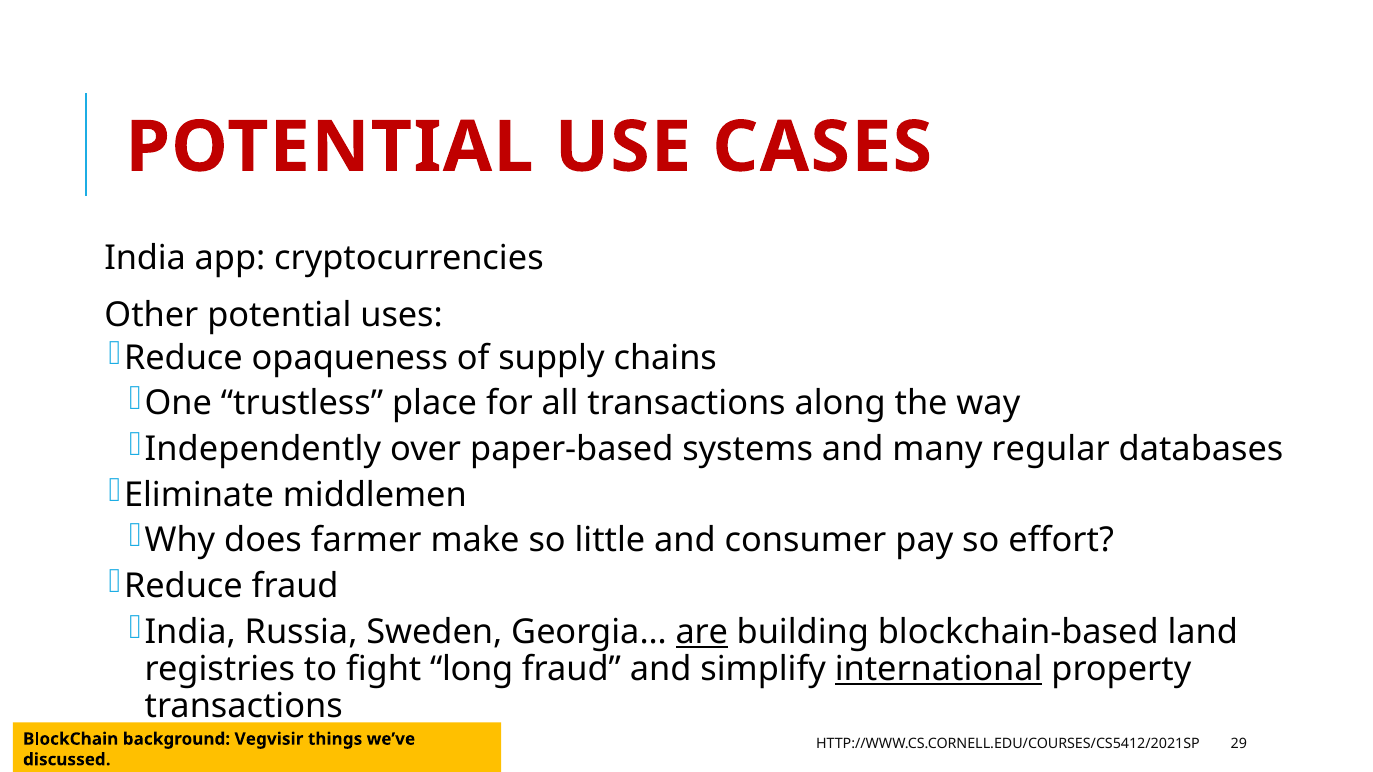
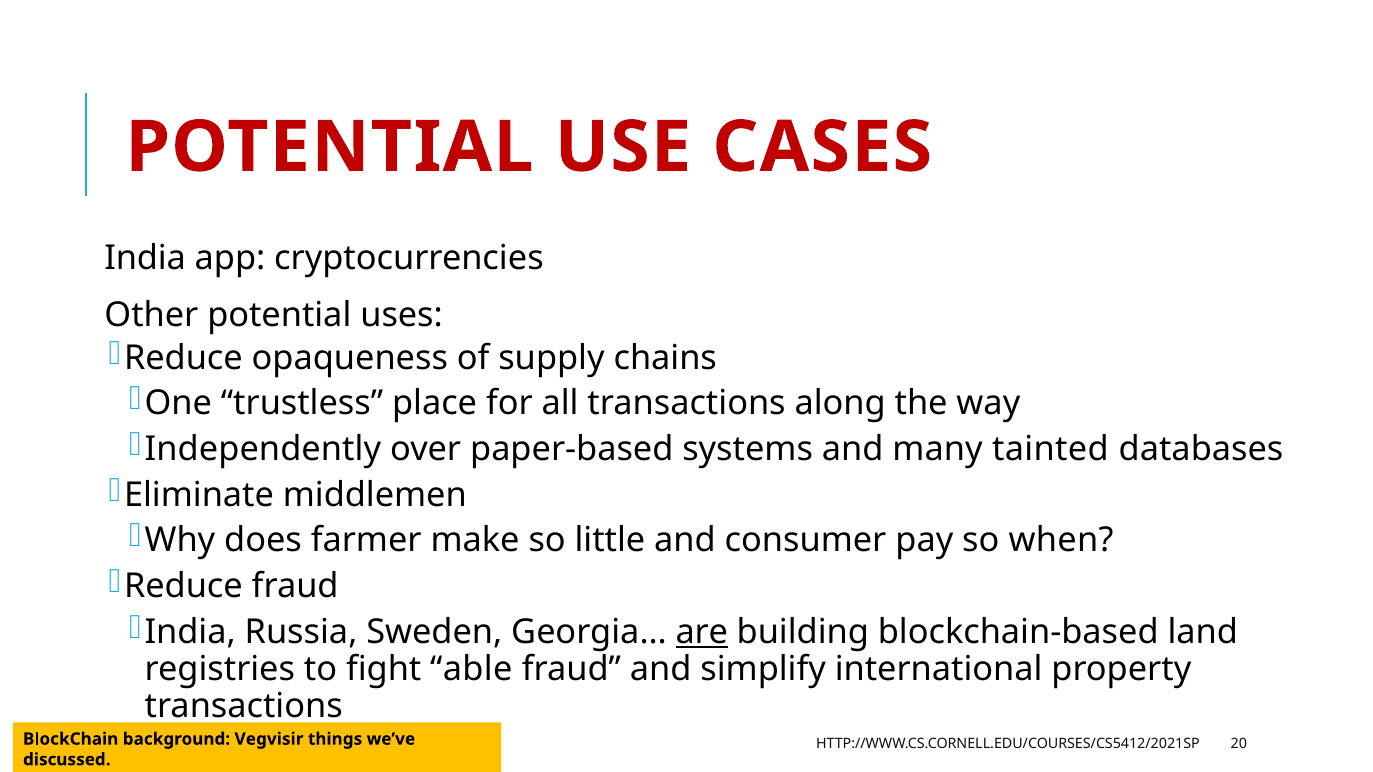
regular: regular -> tainted (1050, 449)
effort: effort -> when (1061, 541)
long: long -> able (471, 669)
international underline: present -> none (939, 669)
29: 29 -> 20 (1239, 744)
